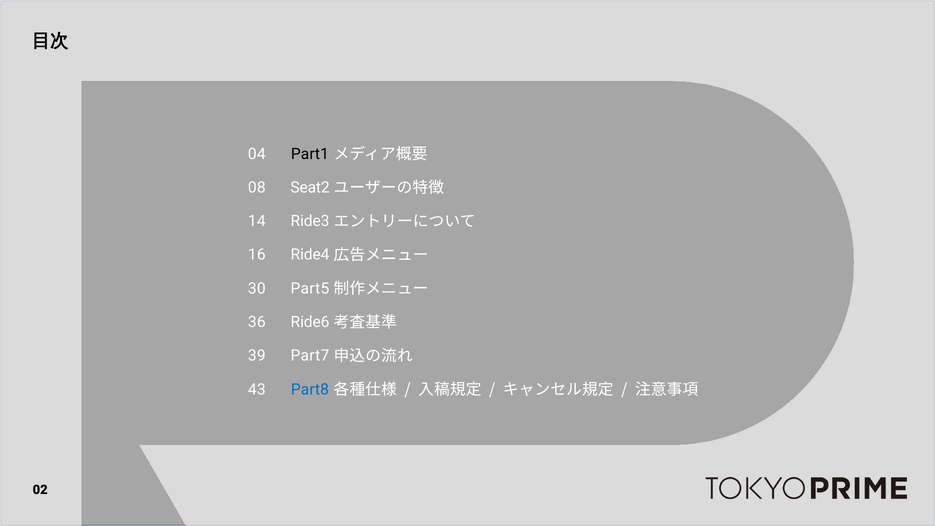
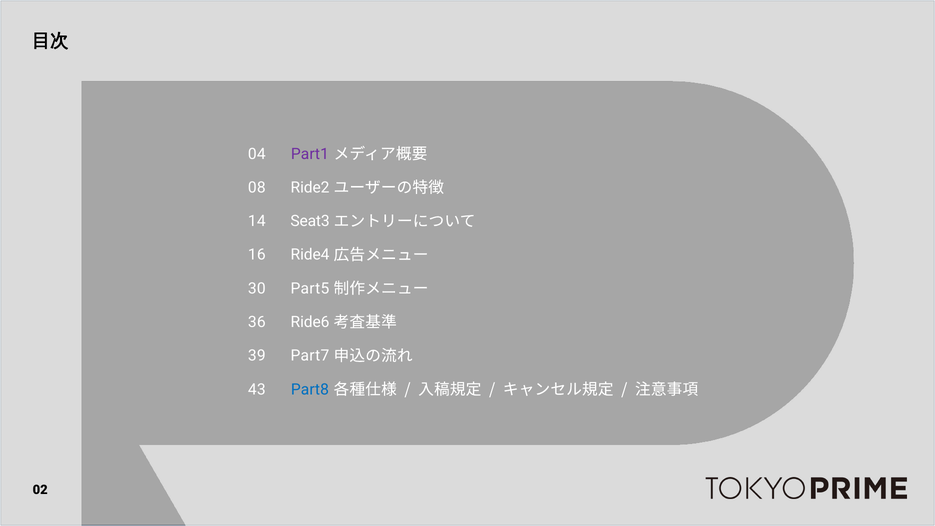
Part1 colour: black -> purple (310, 154)
Seat2: Seat2 -> Ride2 (310, 188)
Ride3: Ride3 -> Seat3 (310, 221)
